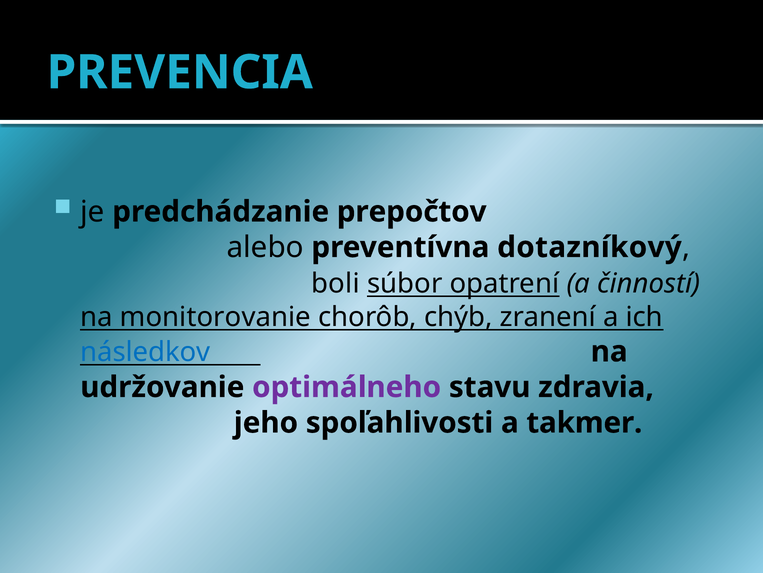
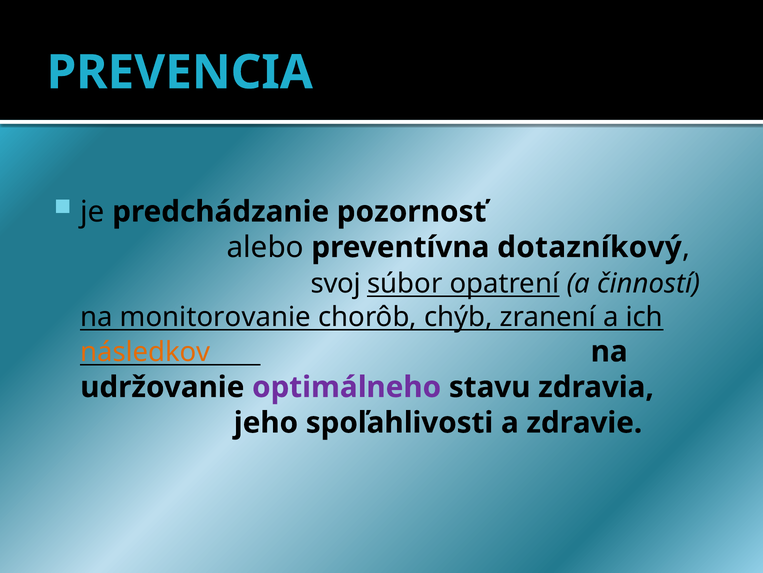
prepočtov: prepočtov -> pozornosť (412, 211)
boli: boli -> svoj (336, 283)
následkov colour: blue -> orange (145, 352)
takmer: takmer -> zdravie (584, 422)
